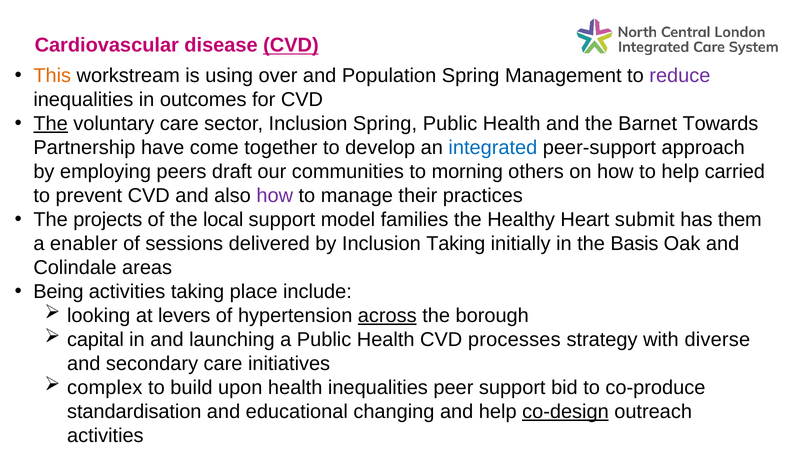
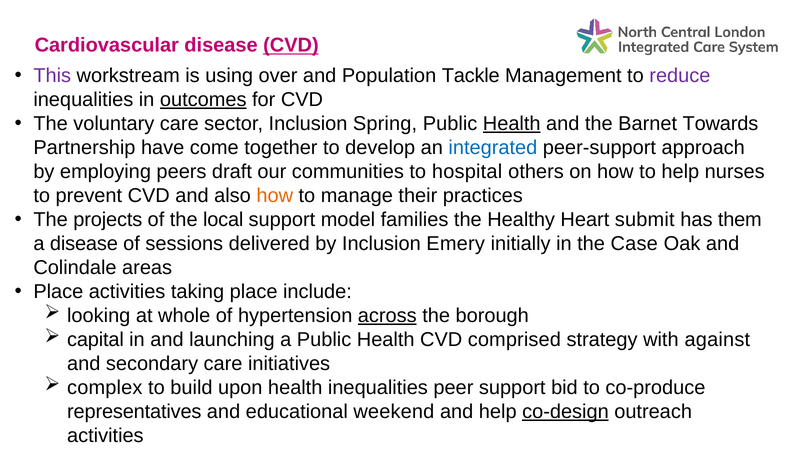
This colour: orange -> purple (52, 75)
Population Spring: Spring -> Tackle (471, 75)
outcomes underline: none -> present (203, 99)
The underline: present -> none (51, 123)
Health underline: none -> present (512, 123)
morning: morning -> hospital (467, 171)
carried: carried -> nurses (735, 171)
how colour: purple -> orange (275, 195)
a enabler: enabler -> disease (84, 243)
Inclusion Taking: Taking -> Emery (456, 243)
Basis: Basis -> Case (634, 243)
Being: Being -> Place (58, 291)
levers: levers -> whole (184, 315)
processes: processes -> comprised (514, 339)
diverse: diverse -> against (717, 339)
standardisation: standardisation -> representatives (134, 411)
changing: changing -> weekend (394, 411)
